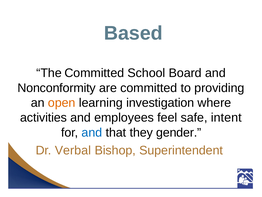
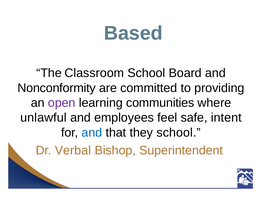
The Committed: Committed -> Classroom (94, 73)
open colour: orange -> purple (62, 103)
investigation: investigation -> communities (160, 103)
activities: activities -> unlawful (43, 117)
they gender: gender -> school (179, 132)
